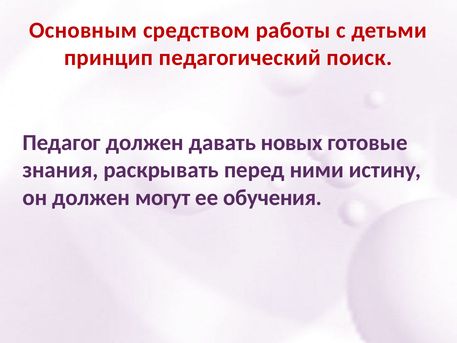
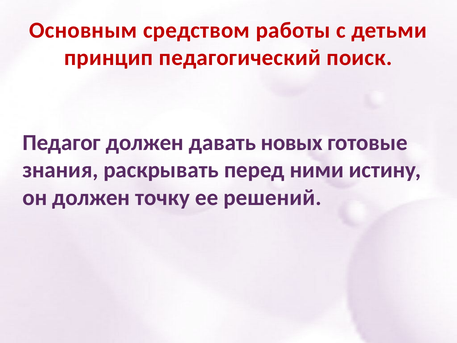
могут: могут -> точку (163, 197)
обучения: обучения -> решений (272, 197)
